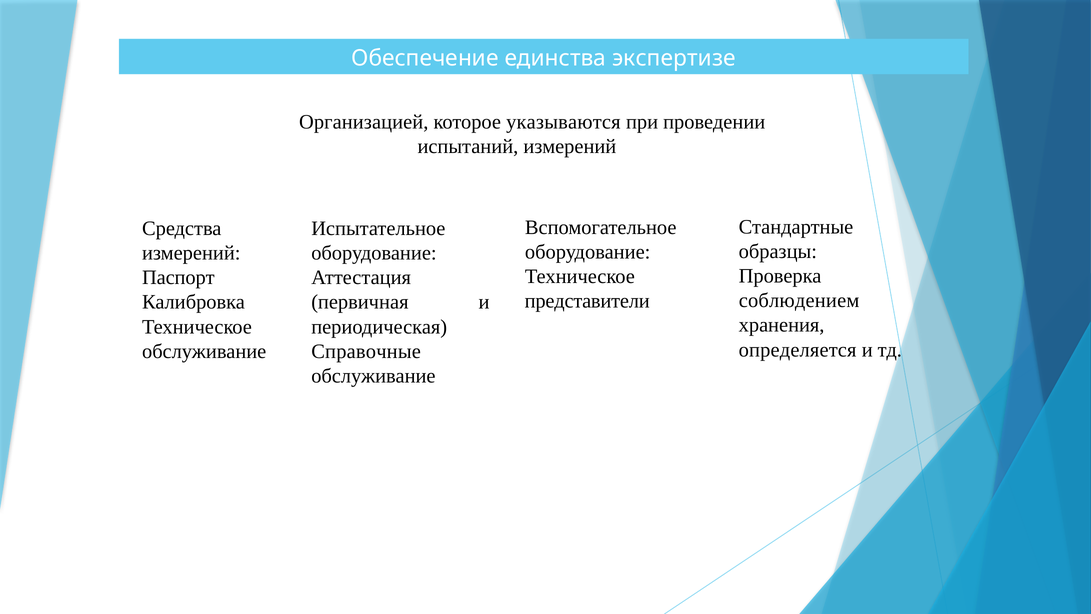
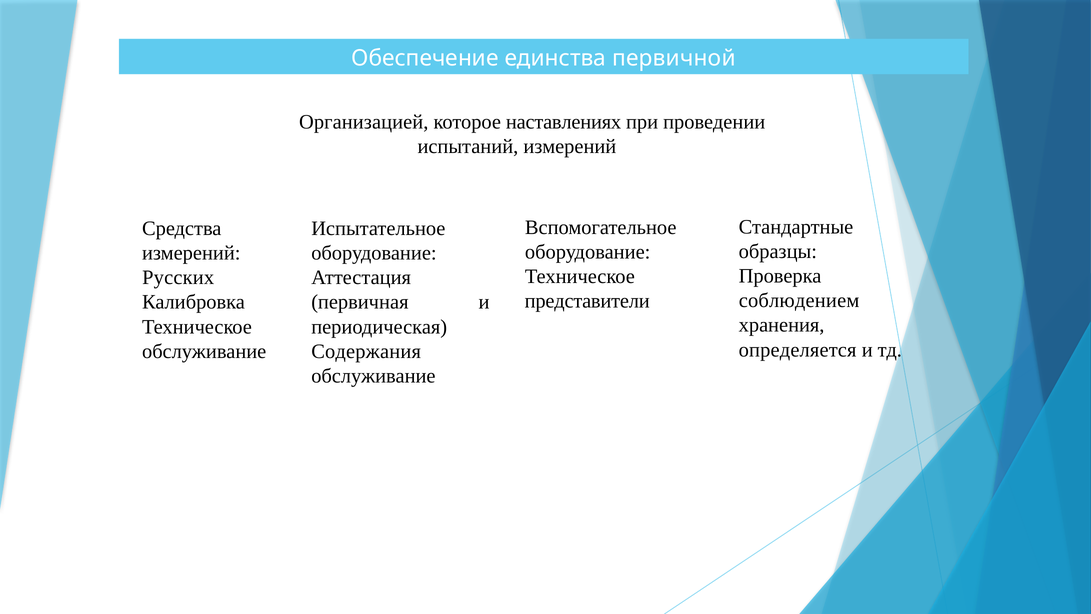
экспертизе: экспертизе -> первичной (674, 58)
указываются: указываются -> наставлениях (564, 122)
Паспорт: Паспорт -> Русских (178, 278)
Справочные: Справочные -> Содержания (366, 351)
